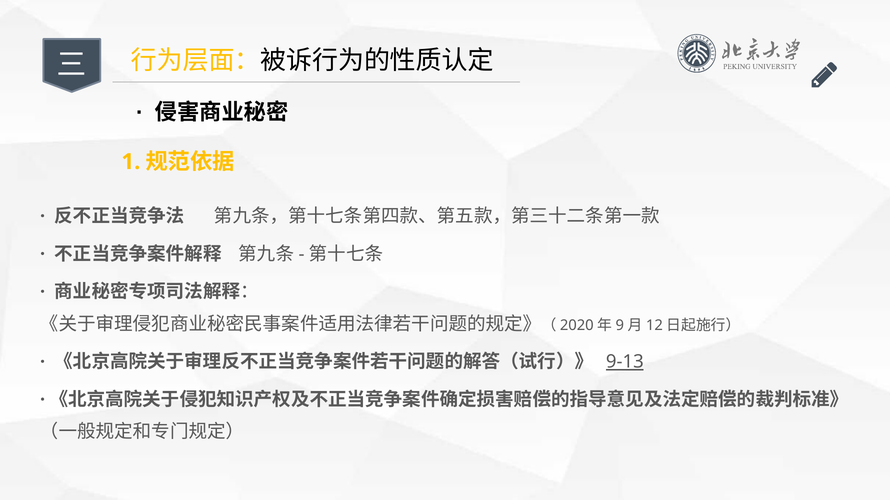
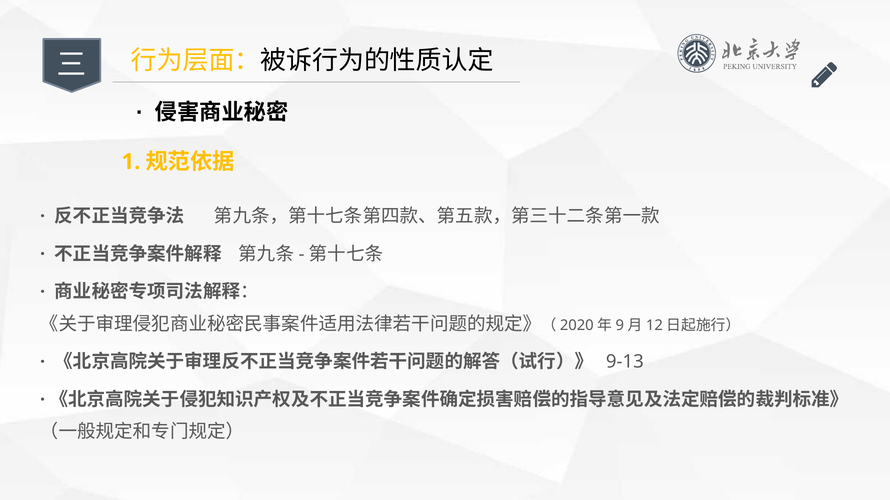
9-13 underline: present -> none (625, 362)
